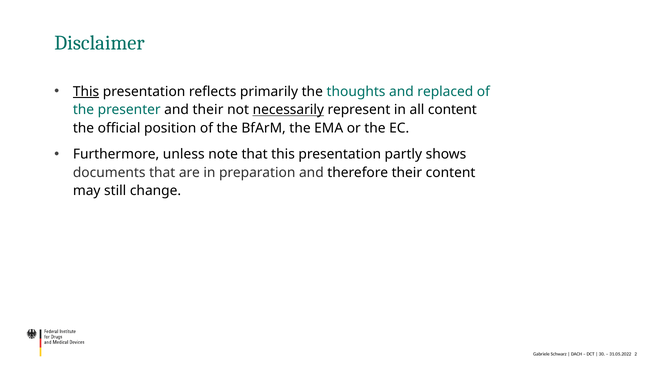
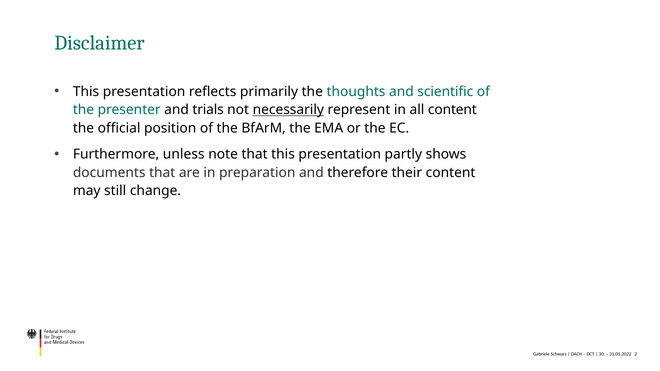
This underline: present -> none (86, 92)
replaced: replaced -> scientific (445, 92)
and their: their -> trials (208, 110)
